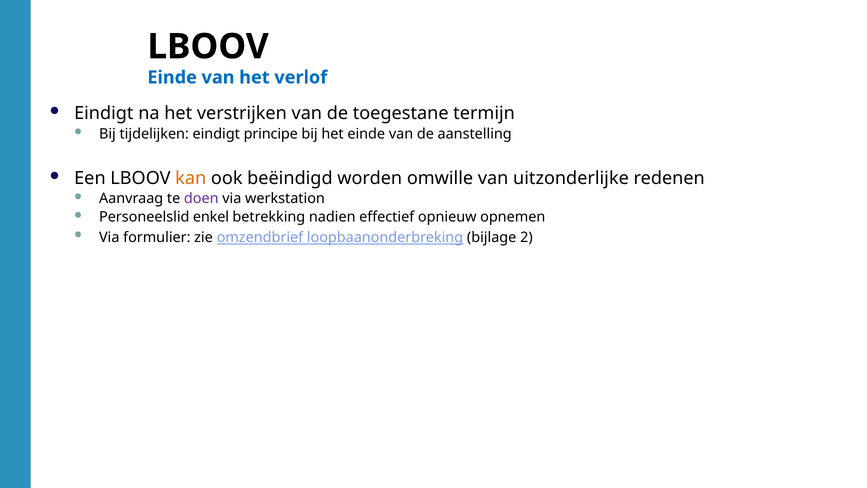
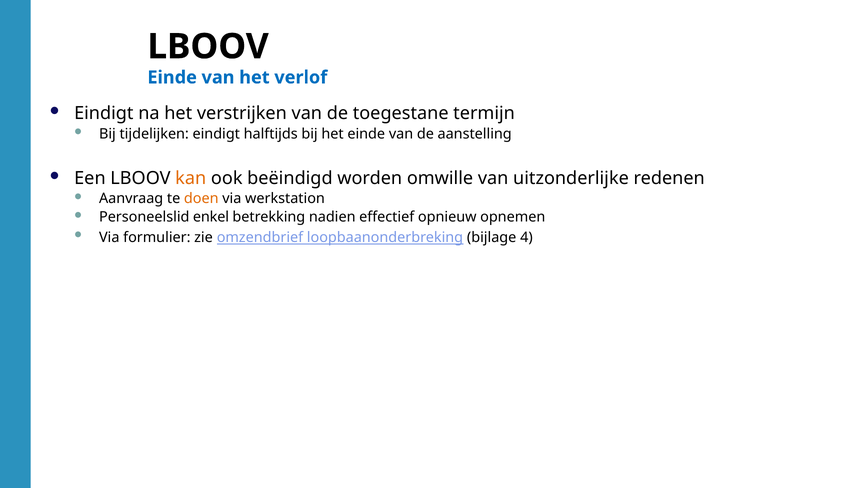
principe: principe -> halftijds (271, 134)
doen colour: purple -> orange (201, 199)
2: 2 -> 4 (526, 237)
